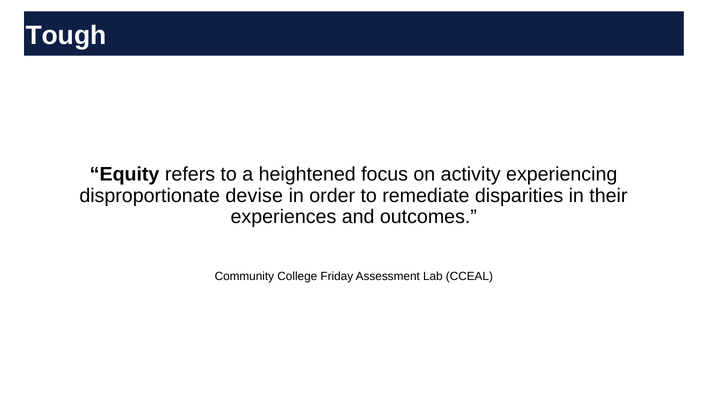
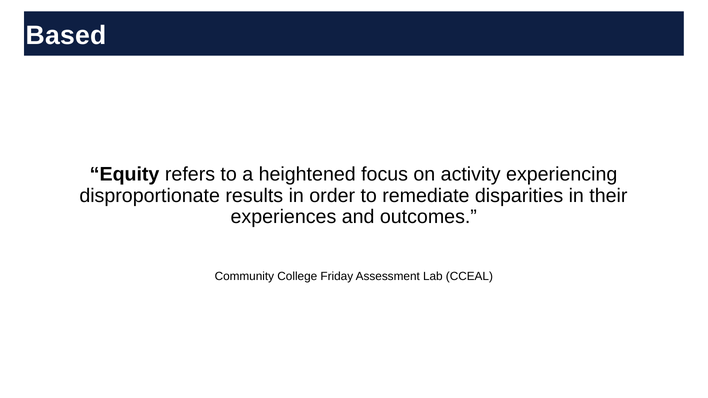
Tough: Tough -> Based (66, 35)
devise: devise -> results (254, 196)
